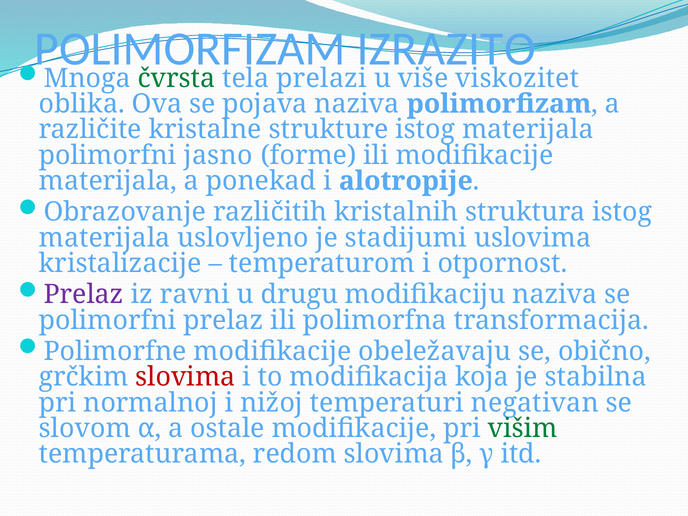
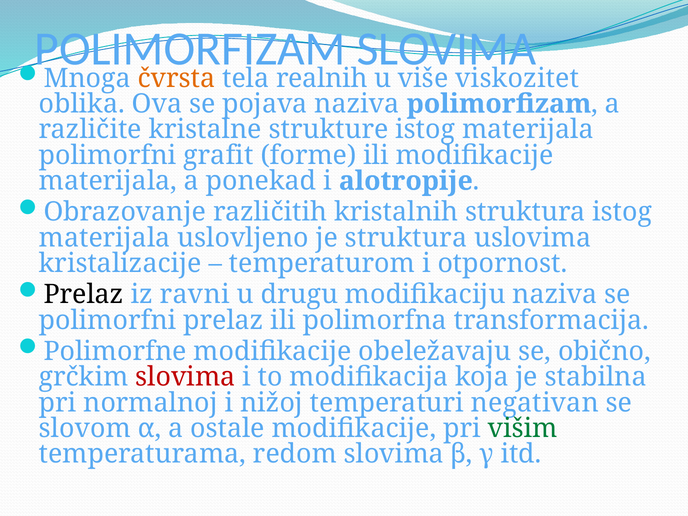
POLIMORFIZAM IZRAZITO: IZRAZITO -> SLOVIMA (446, 49)
čvrsta colour: green -> orange (176, 78)
prelazi: prelazi -> realnih (322, 78)
jasno: jasno -> grafit (218, 155)
je stadijumi: stadijumi -> struktura (406, 238)
Prelaz colour: purple -> black (84, 295)
